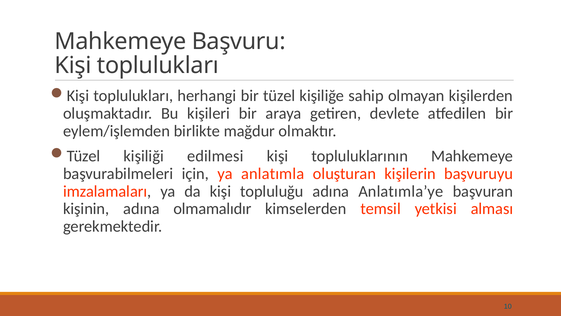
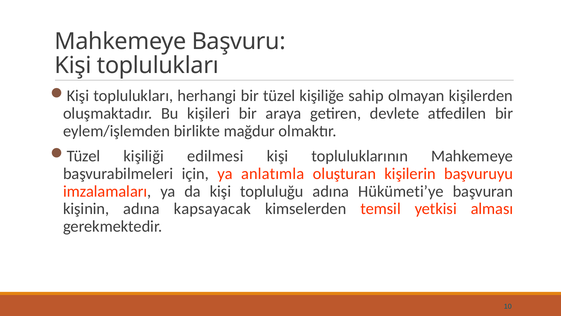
Anlatımla’ye: Anlatımla’ye -> Hükümeti’ye (401, 191)
olmamalıdır: olmamalıdır -> kapsayacak (212, 209)
